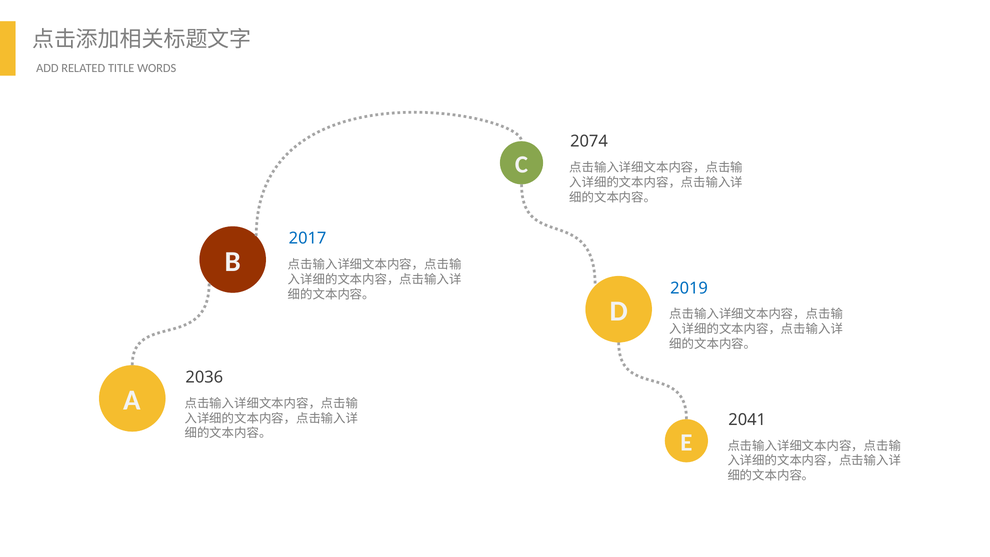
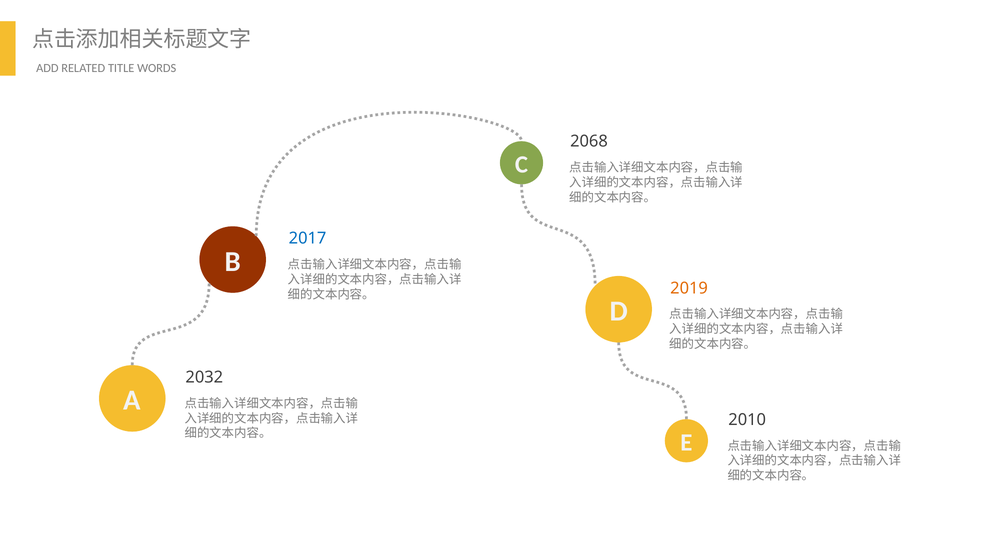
2074: 2074 -> 2068 (589, 141)
2019 colour: blue -> orange (689, 288)
2036: 2036 -> 2032 (204, 377)
2041: 2041 -> 2010 (747, 420)
